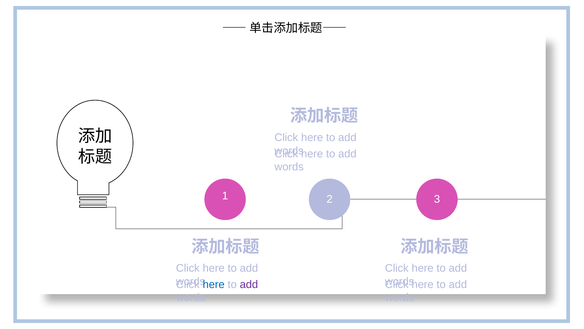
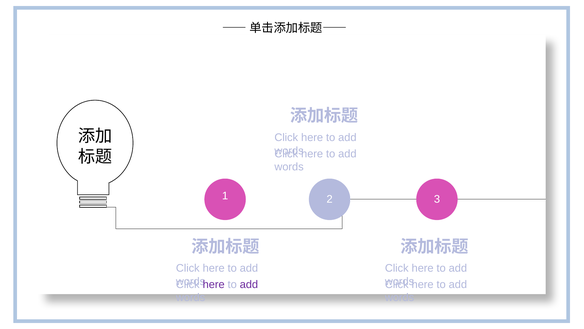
here colour: blue -> purple (214, 284)
